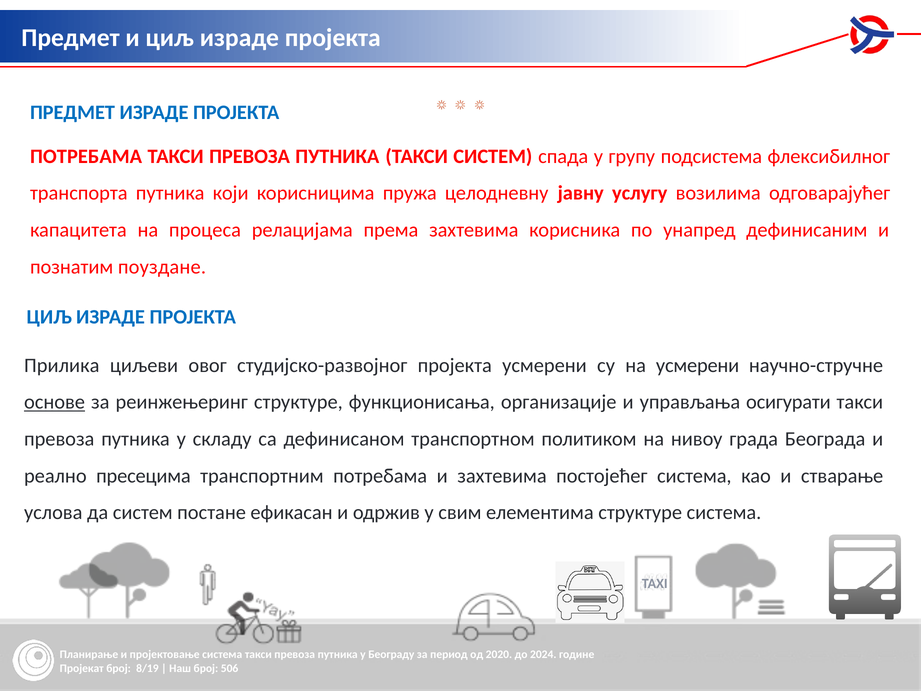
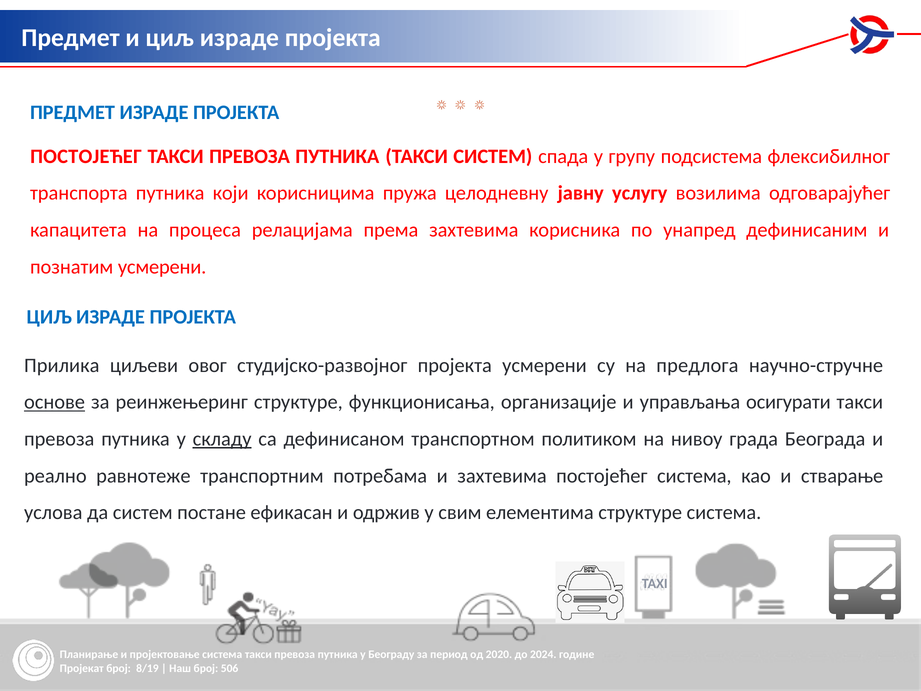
ПОТРЕБАМА: ПОТРЕБАМА -> ПОСТОЈЕЋЕГ (86, 156)
познатим поуздане: поуздане -> усмерени (162, 267)
на усмерени: усмерени -> предлога (697, 365)
складу underline: none -> present (222, 439)
пресецима: пресецима -> равнотеже (143, 476)
